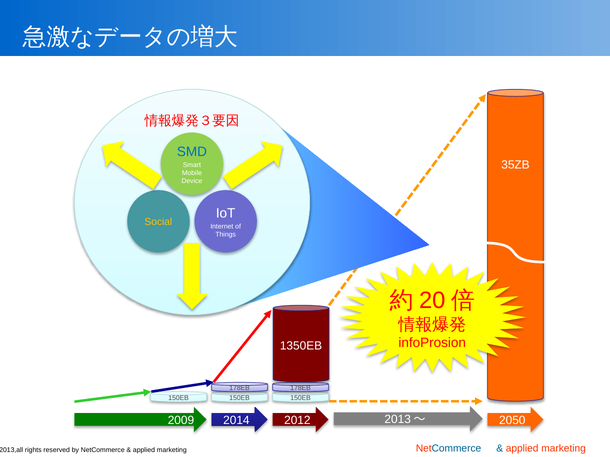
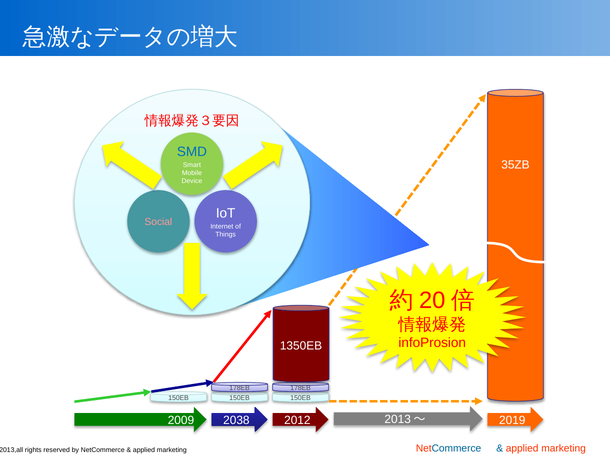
Social colour: yellow -> pink (158, 222)
2014: 2014 -> 2038 (236, 421)
2050: 2050 -> 2019 (512, 421)
